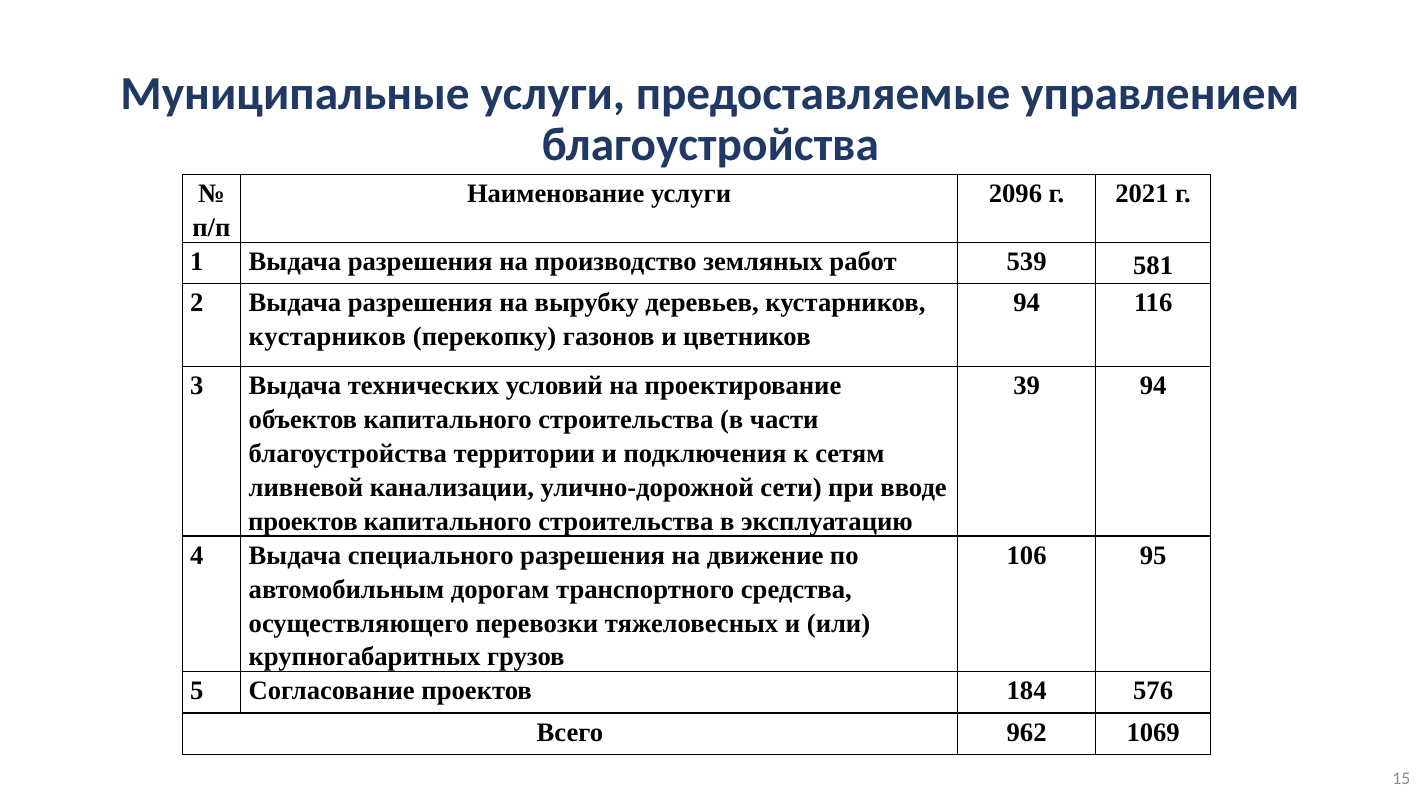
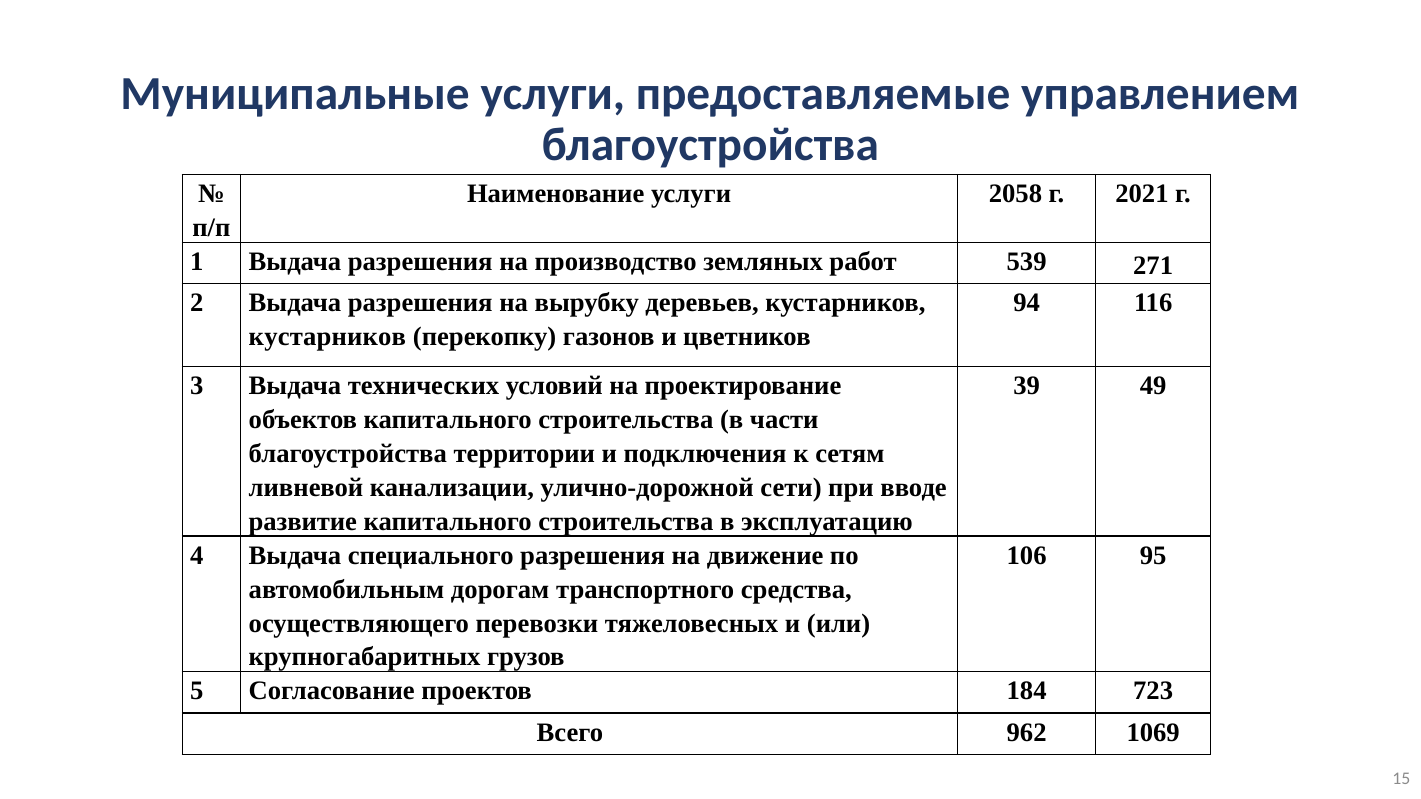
2096: 2096 -> 2058 (1015, 194)
581: 581 -> 271 (1153, 266)
39 94: 94 -> 49 (1153, 386)
проектов: проектов -> развитие (303, 522)
576: 576 -> 723 (1153, 691)
